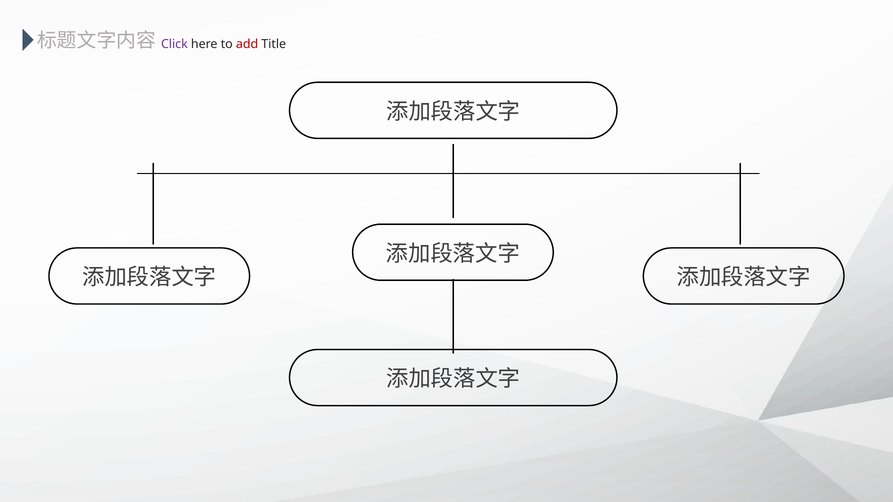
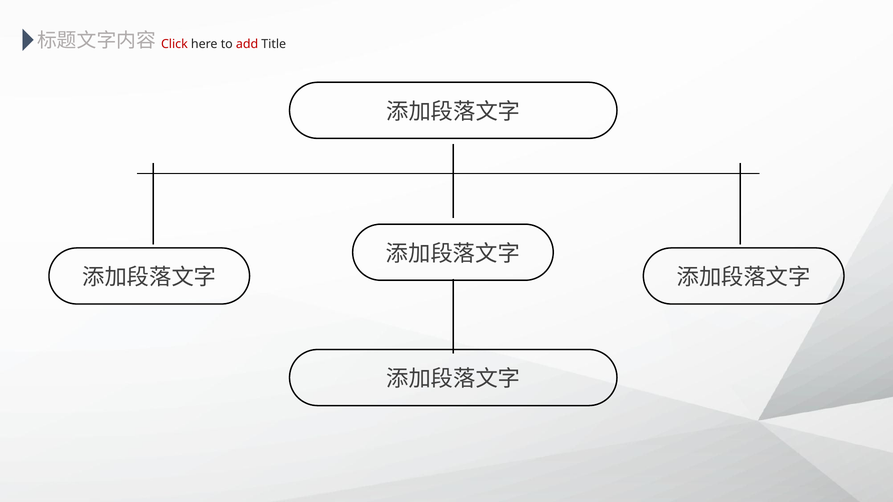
Click colour: purple -> red (174, 44)
